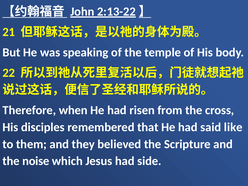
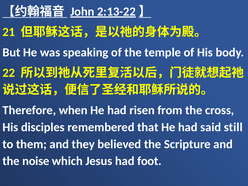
like: like -> still (233, 127)
side: side -> foot (149, 161)
